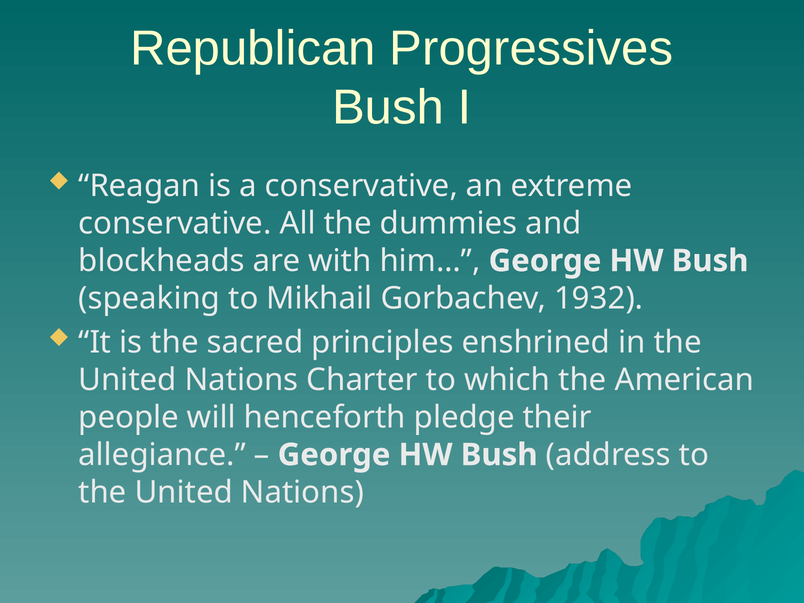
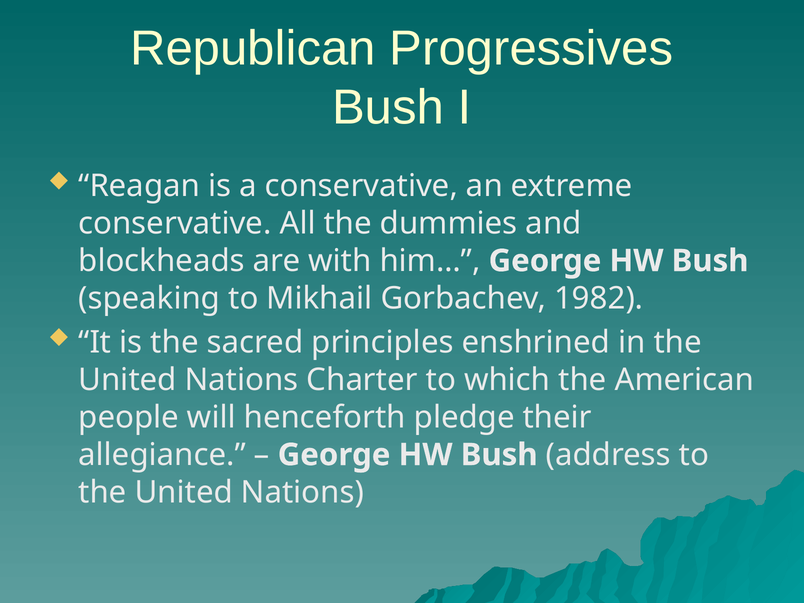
1932: 1932 -> 1982 (599, 298)
